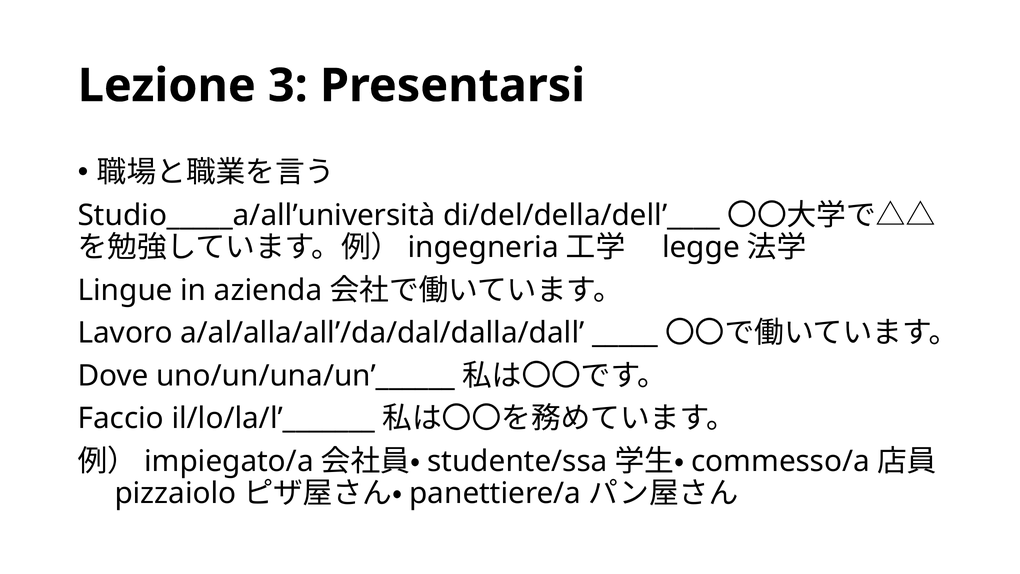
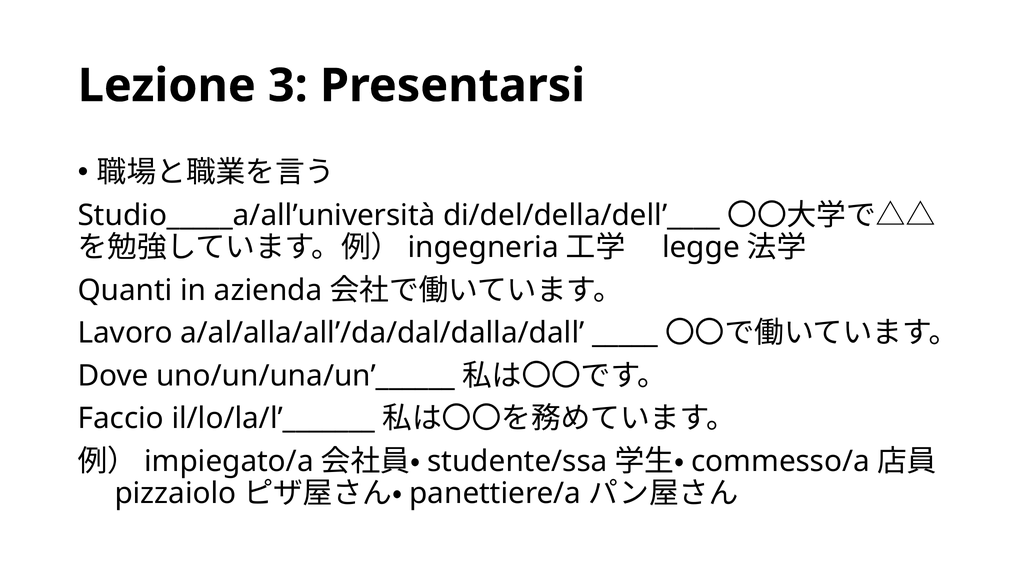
Lingue: Lingue -> Quanti (125, 290)
